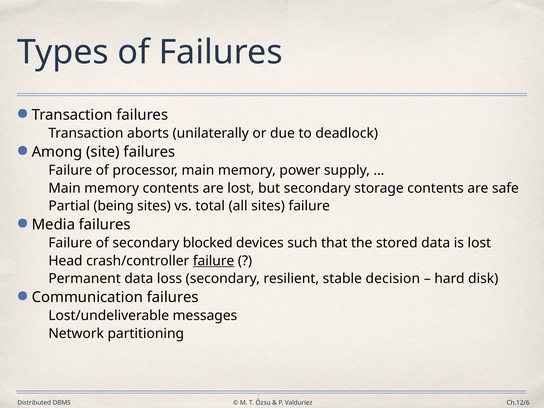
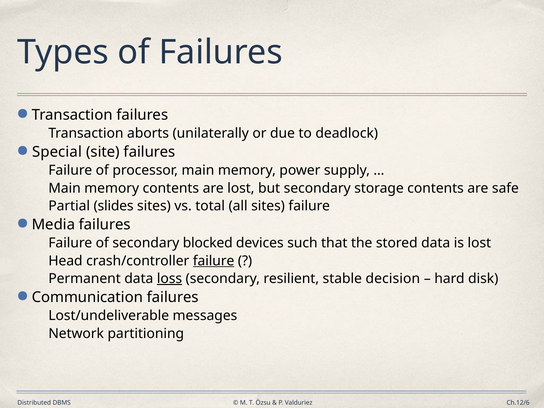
Among: Among -> Special (57, 152)
being: being -> slides (114, 206)
loss underline: none -> present (170, 279)
